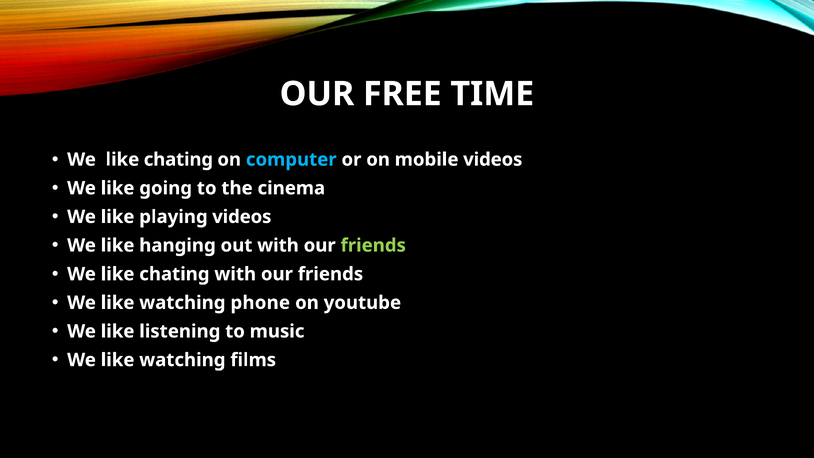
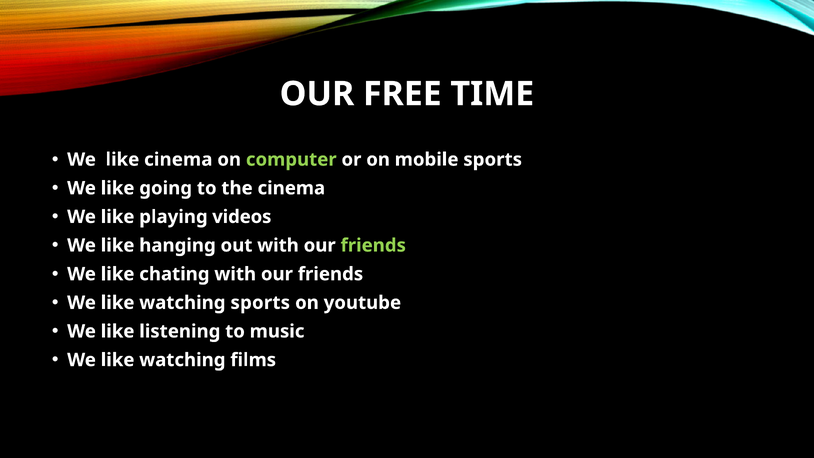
chating: chating -> cinema (178, 160)
computer colour: light blue -> light green (291, 160)
mobile videos: videos -> sports (493, 160)
watching phone: phone -> sports (260, 303)
